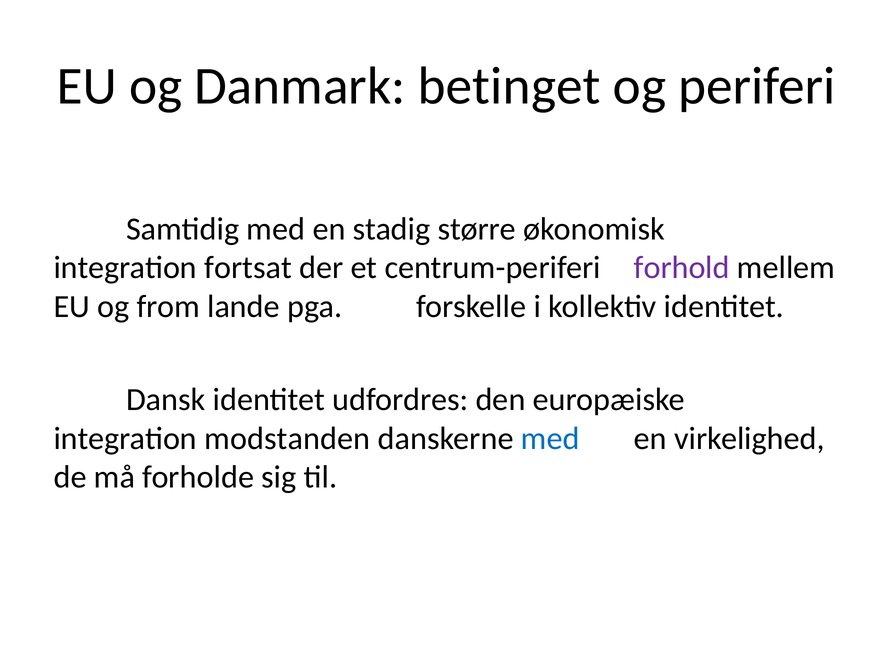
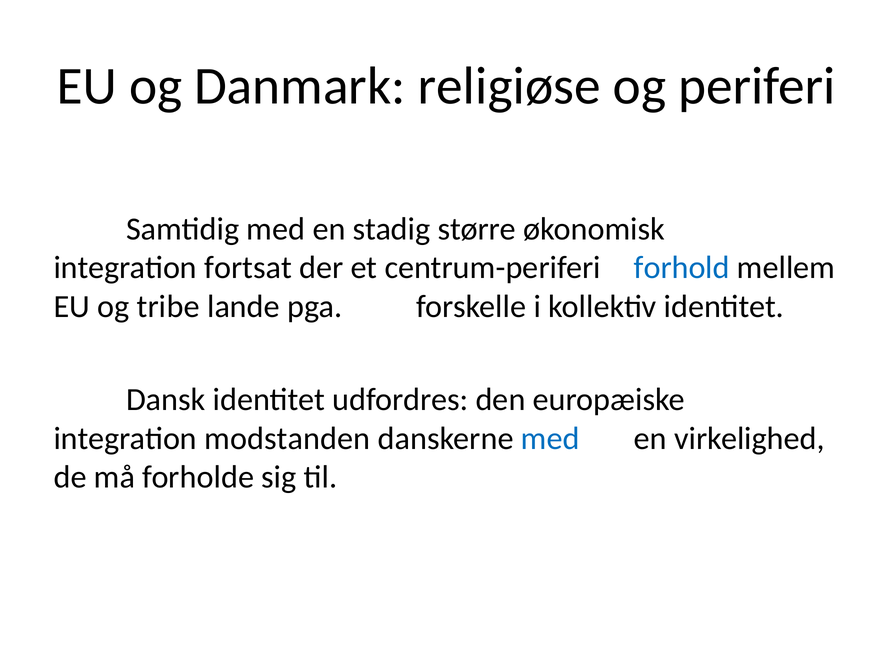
betinget: betinget -> religiøse (509, 86)
forhold colour: purple -> blue (682, 268)
from: from -> tribe (168, 306)
